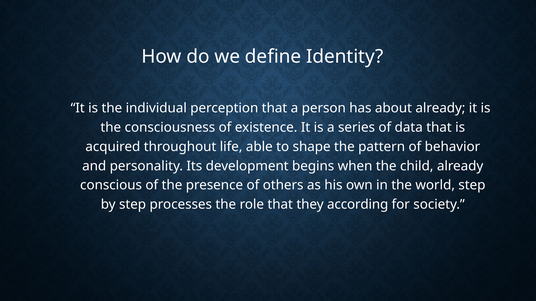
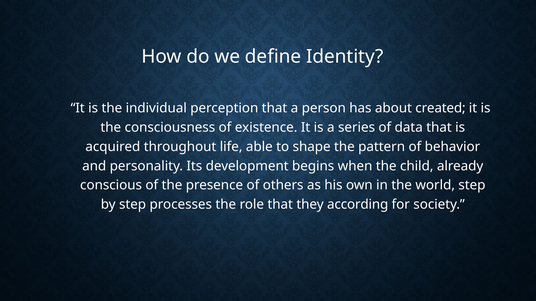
about already: already -> created (440, 108)
